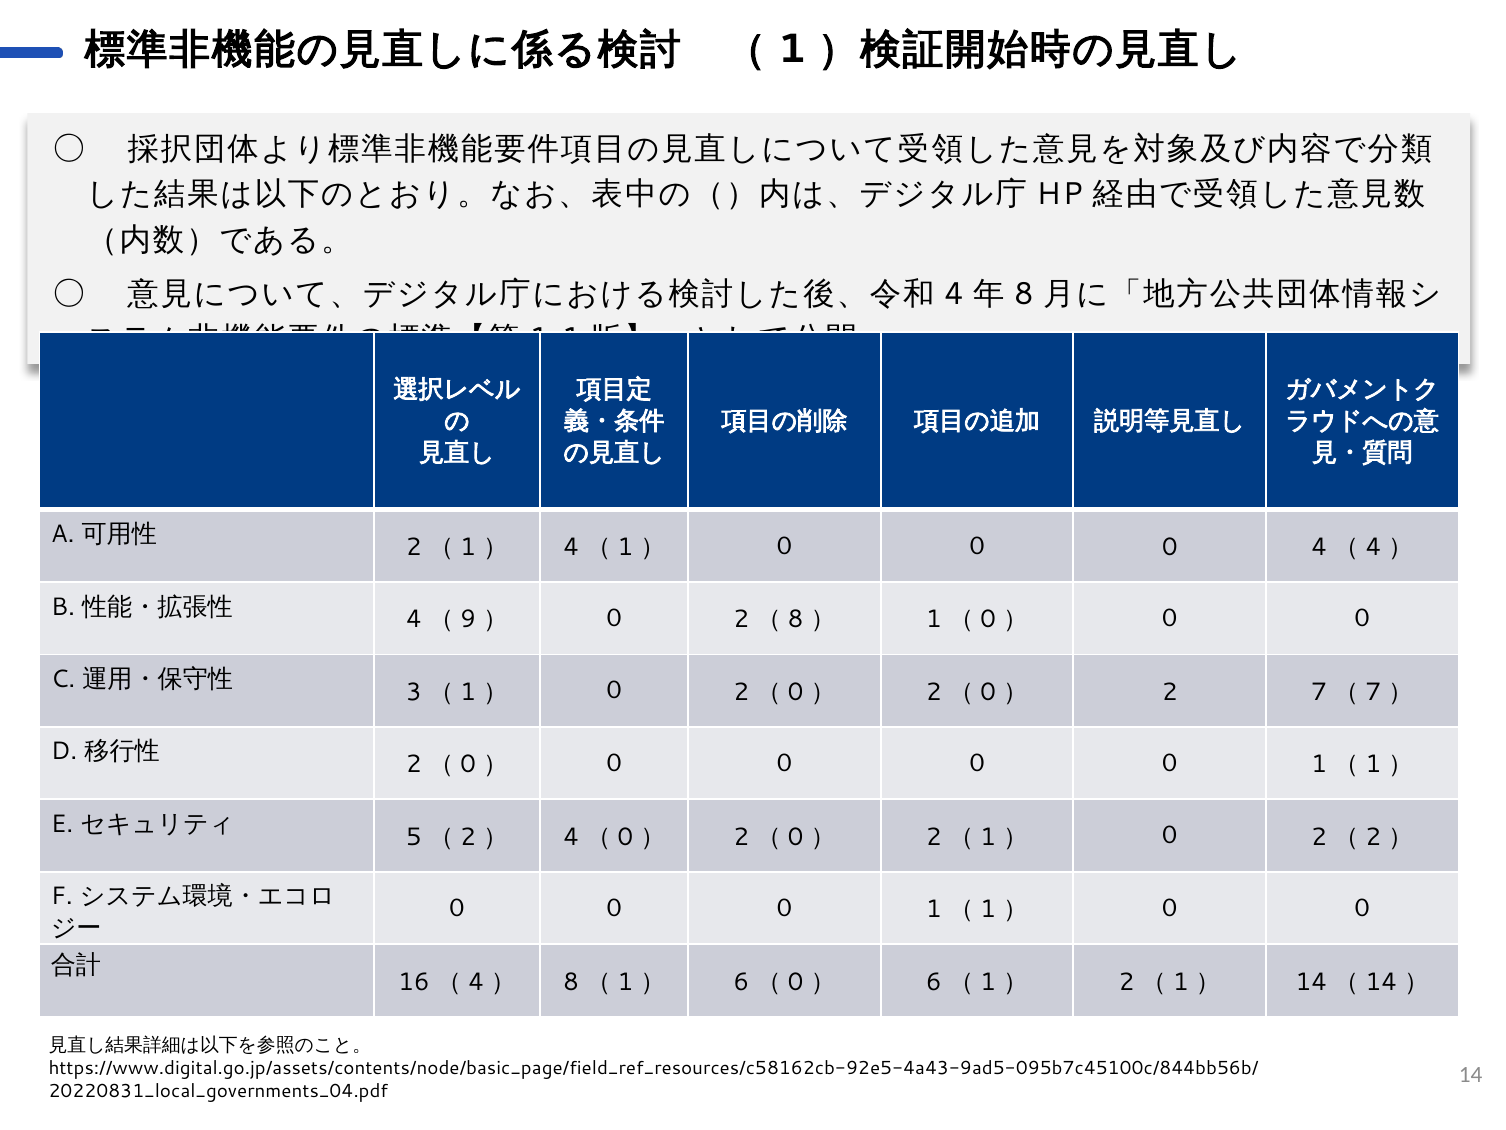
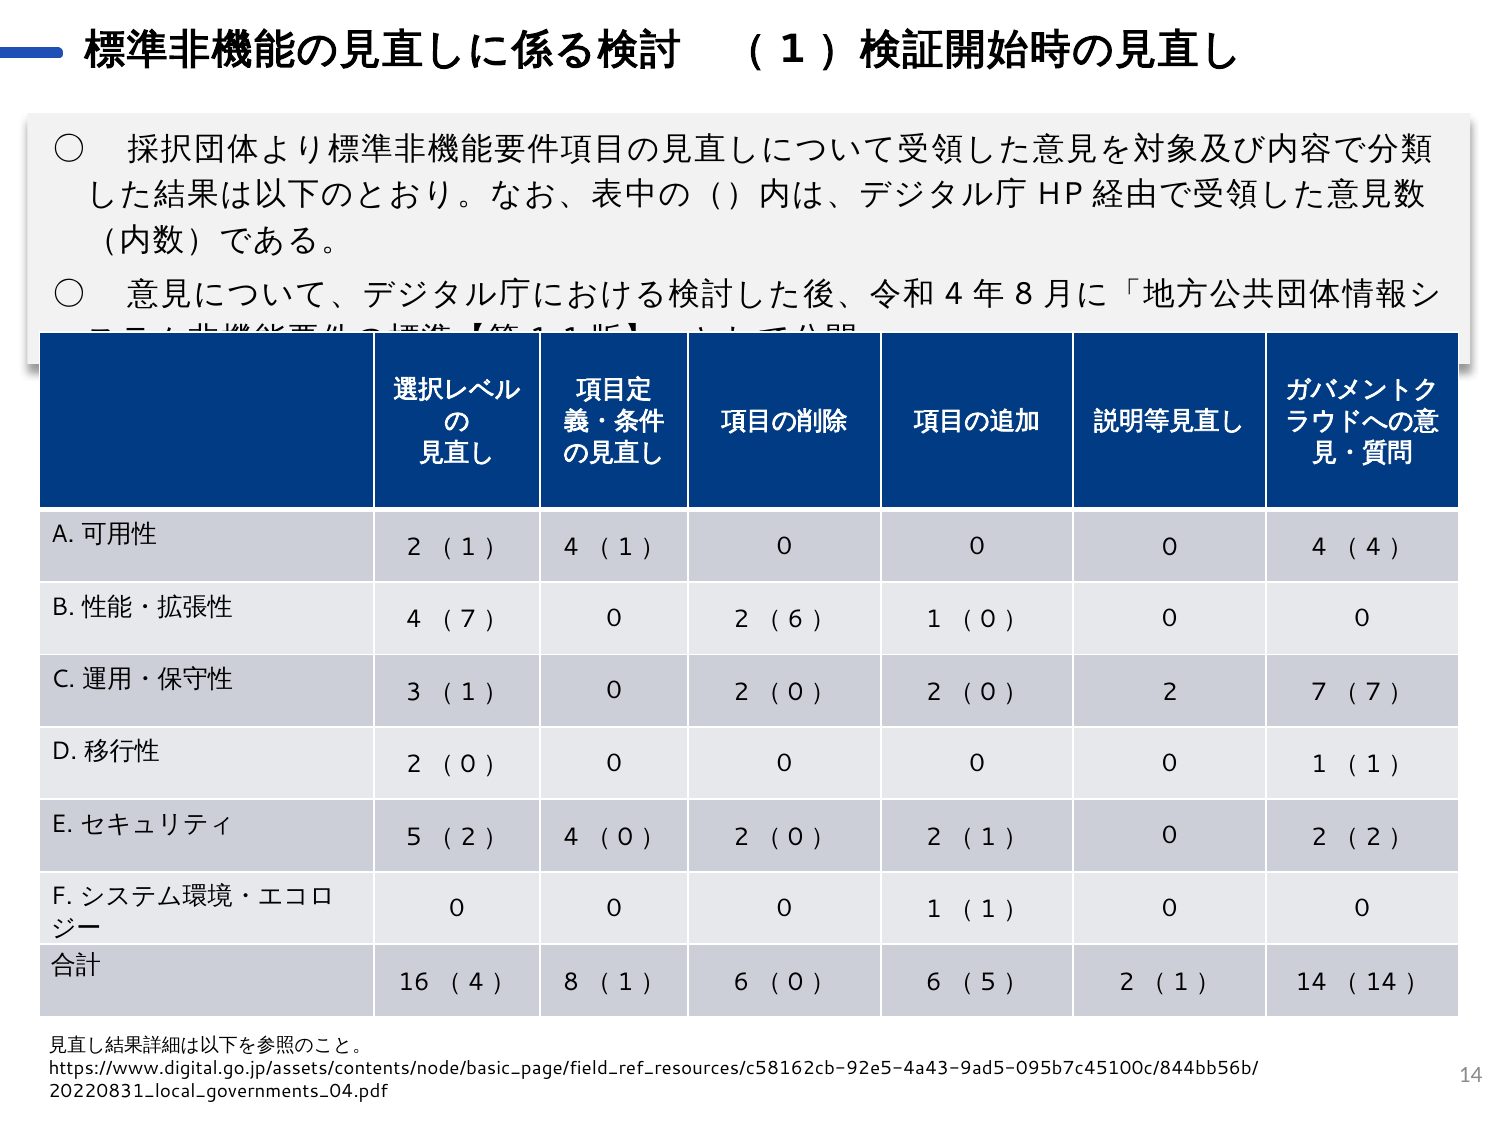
9: 9 -> 7 (468, 619)
8: 8 -> 6 (796, 619)
1: 1 -> 5 (988, 981)
